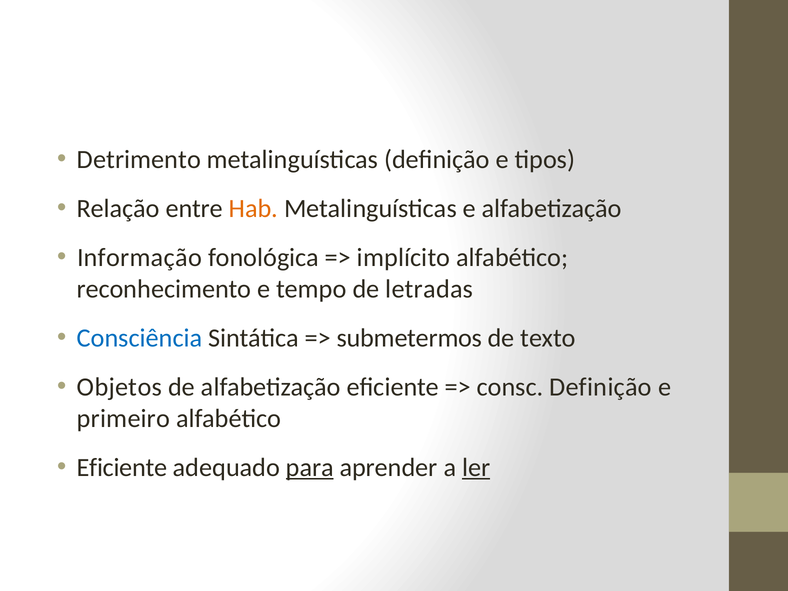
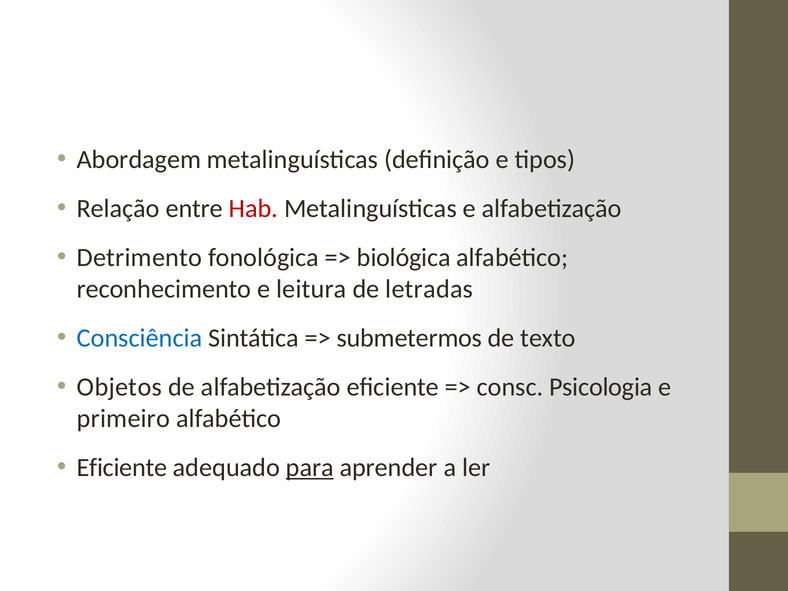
Detrimento: Detrimento -> Abordagem (139, 159)
Hab colour: orange -> red (253, 208)
Informação: Informação -> Detrimento (139, 257)
implícito: implícito -> biológica (404, 257)
tempo: tempo -> leitura (311, 289)
consc Definição: Definição -> Psicologia (601, 387)
ler underline: present -> none (476, 467)
